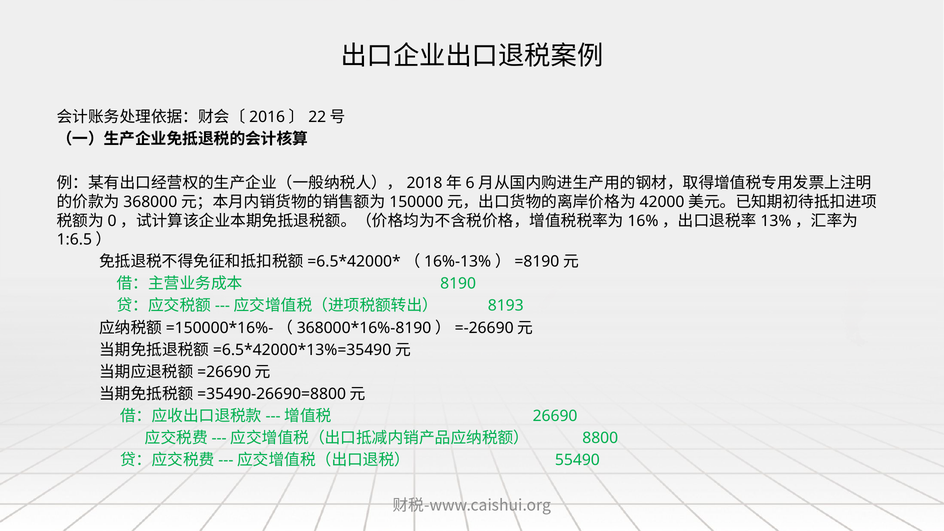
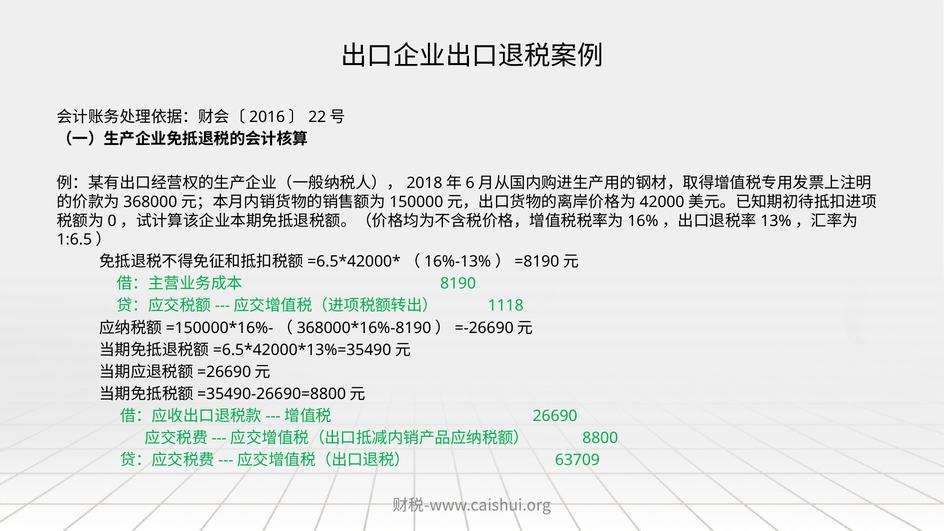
8193: 8193 -> 1118 (506, 306)
55490: 55490 -> 63709 (577, 460)
